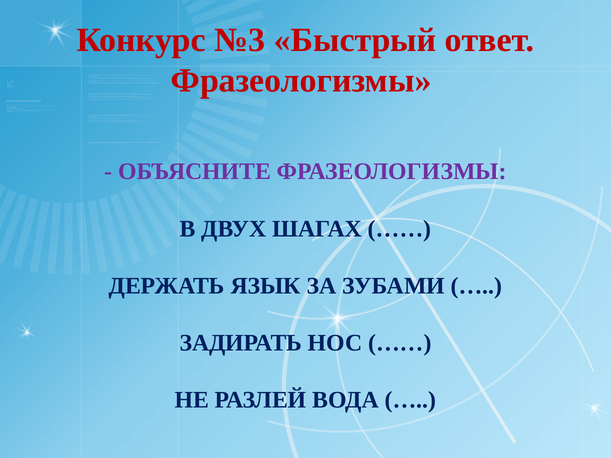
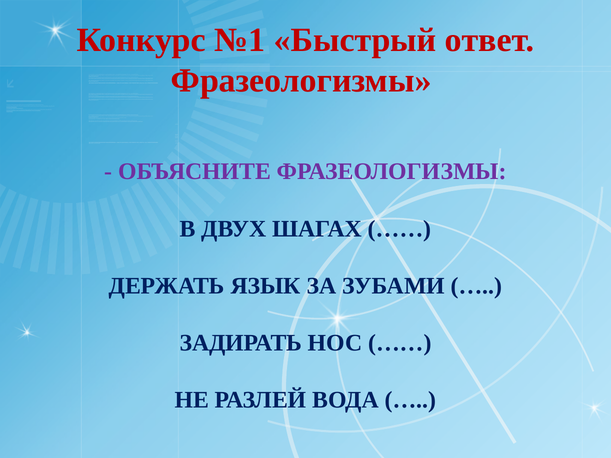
№3: №3 -> №1 (240, 40)
